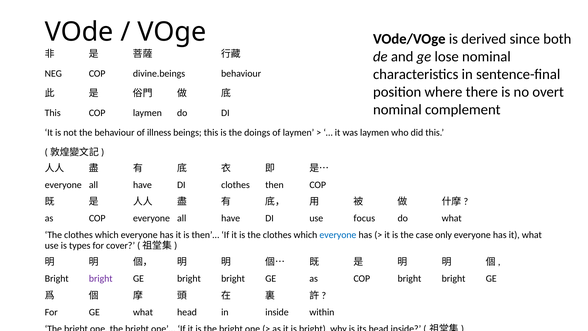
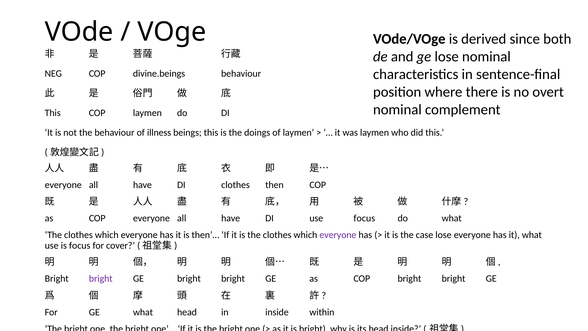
everyone colour: blue -> purple (338, 235)
case only: only -> lose (444, 235)
is types: types -> focus (80, 245)
